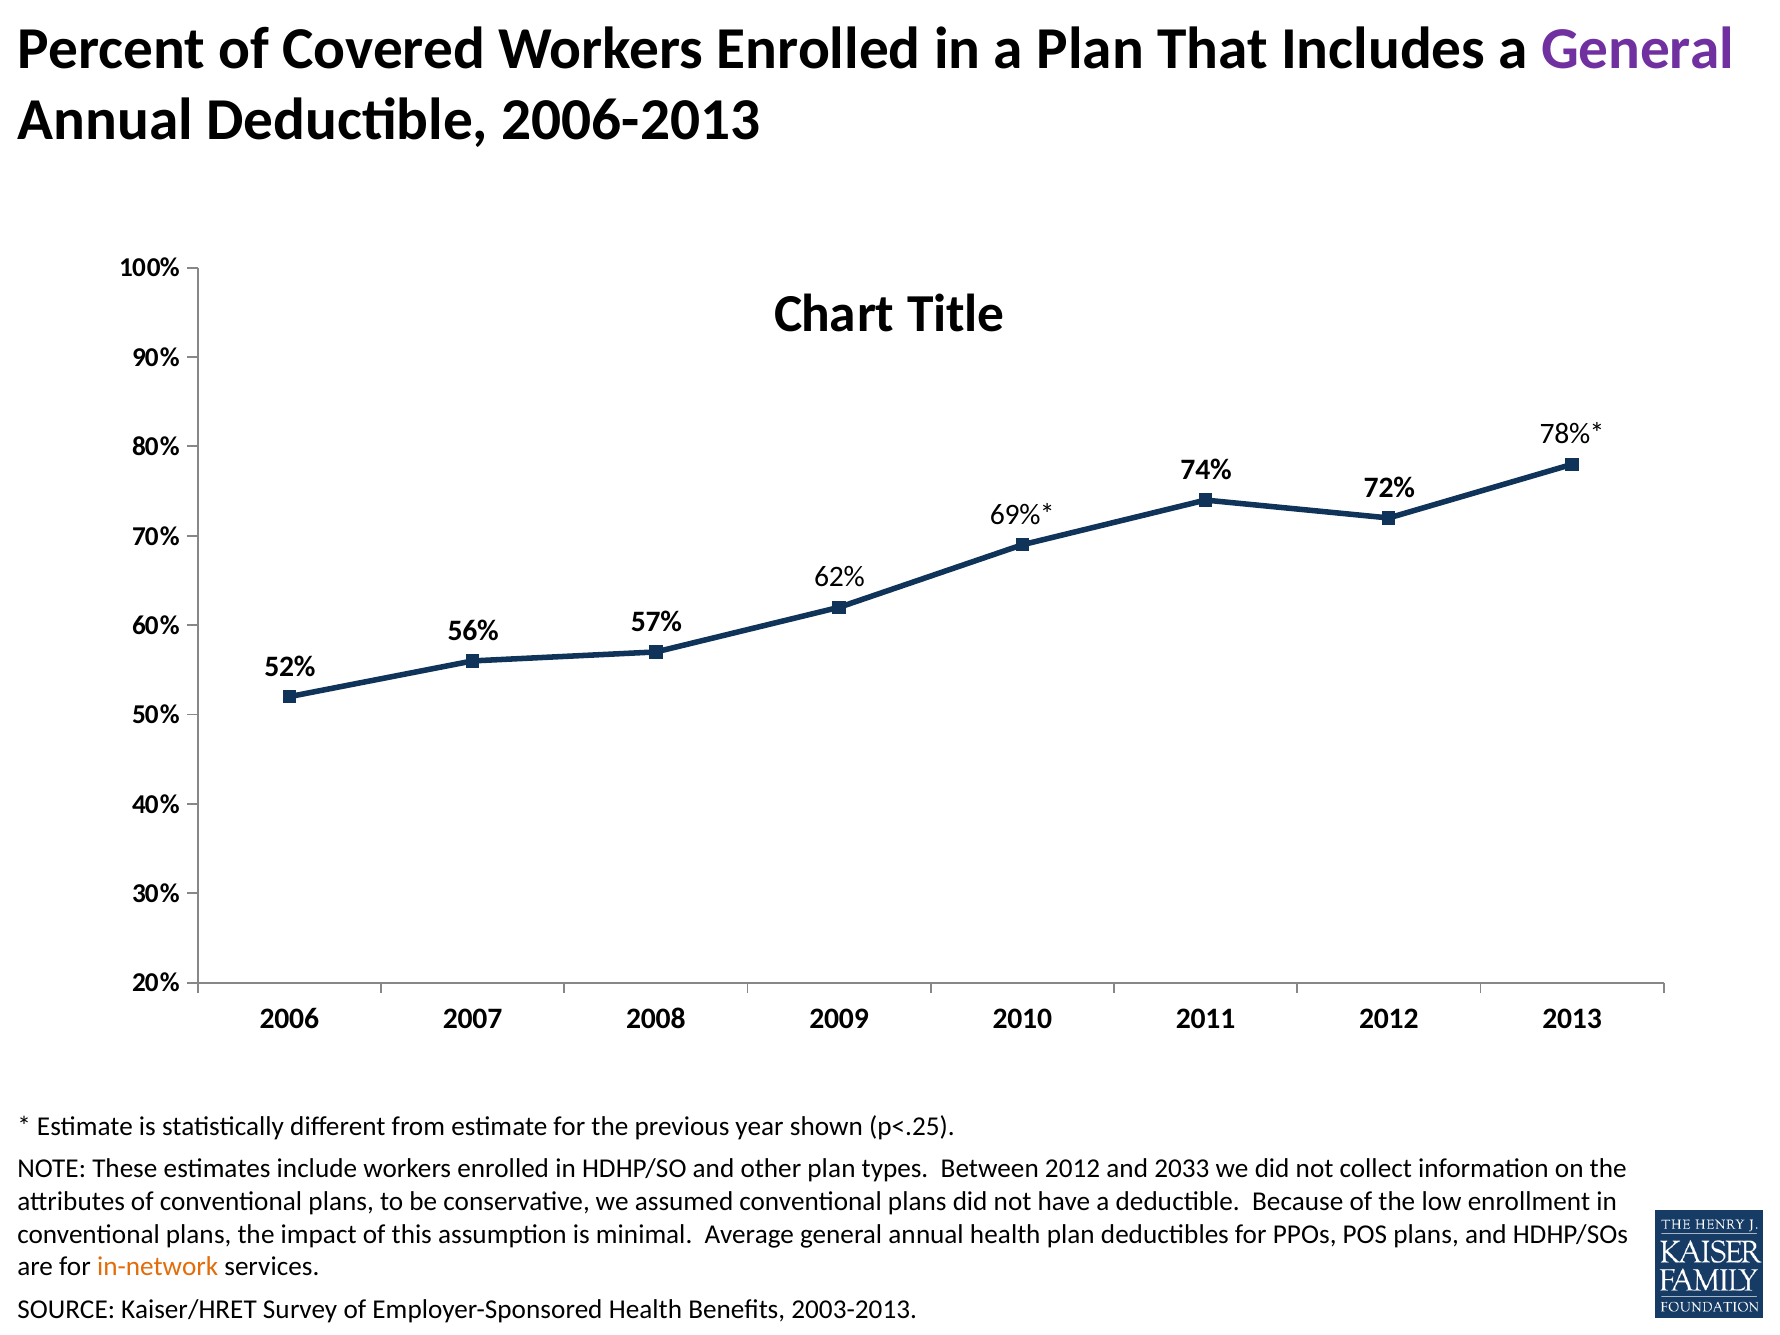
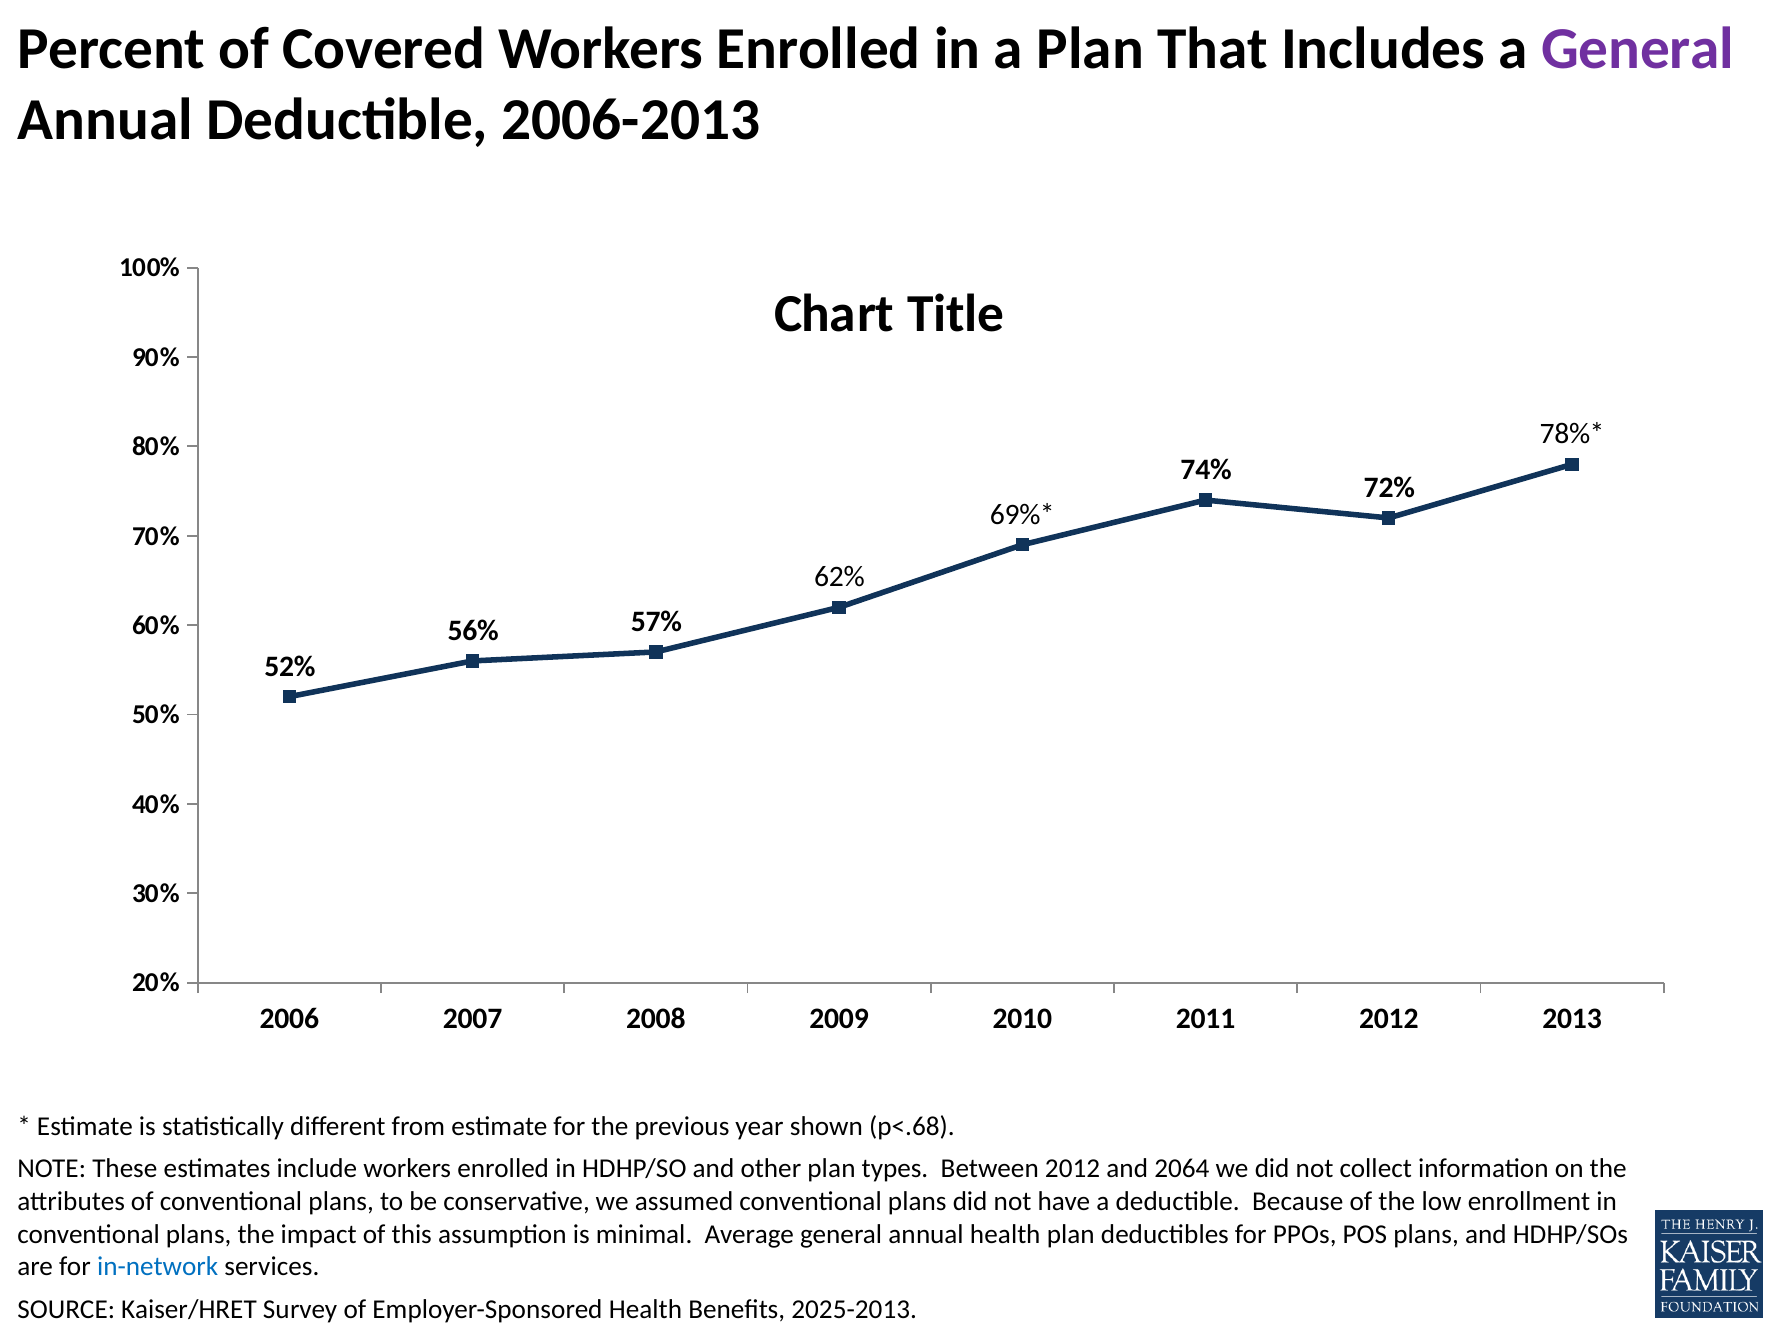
p<.25: p<.25 -> p<.68 (912, 1126)
2033: 2033 -> 2064 (1182, 1169)
in-network colour: orange -> blue (158, 1267)
2003-2013: 2003-2013 -> 2025-2013 (854, 1309)
